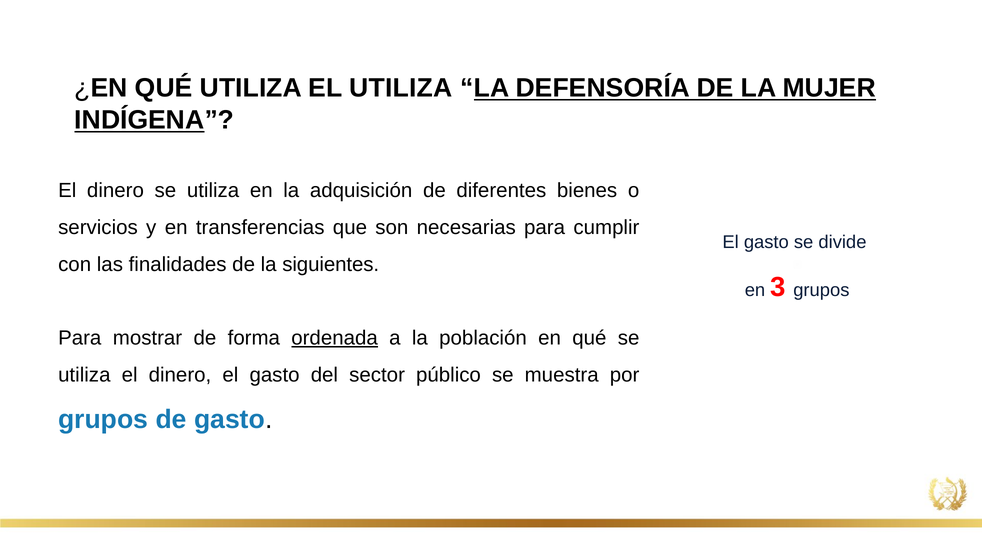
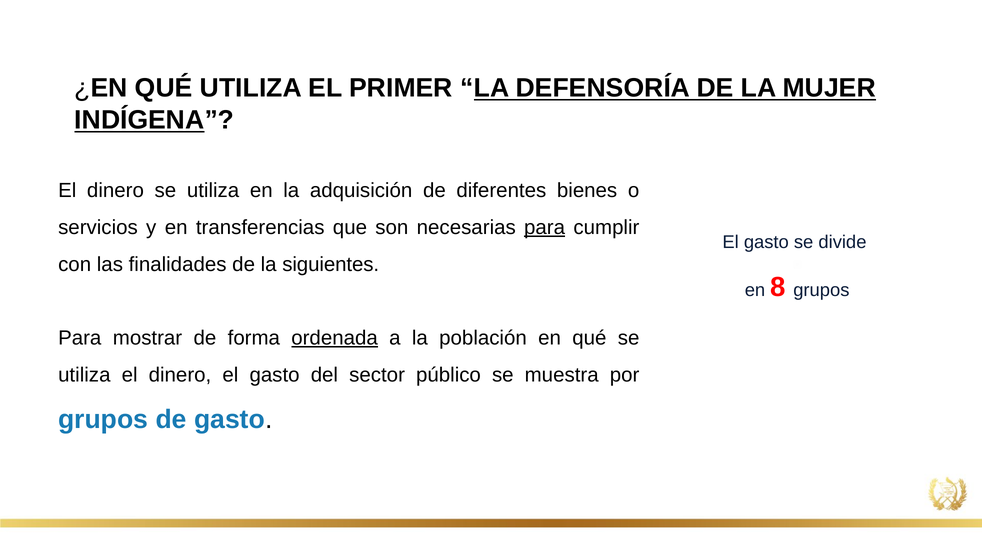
EL UTILIZA: UTILIZA -> PRIMER (401, 88)
para underline: none -> present (545, 228)
3: 3 -> 8 (778, 287)
